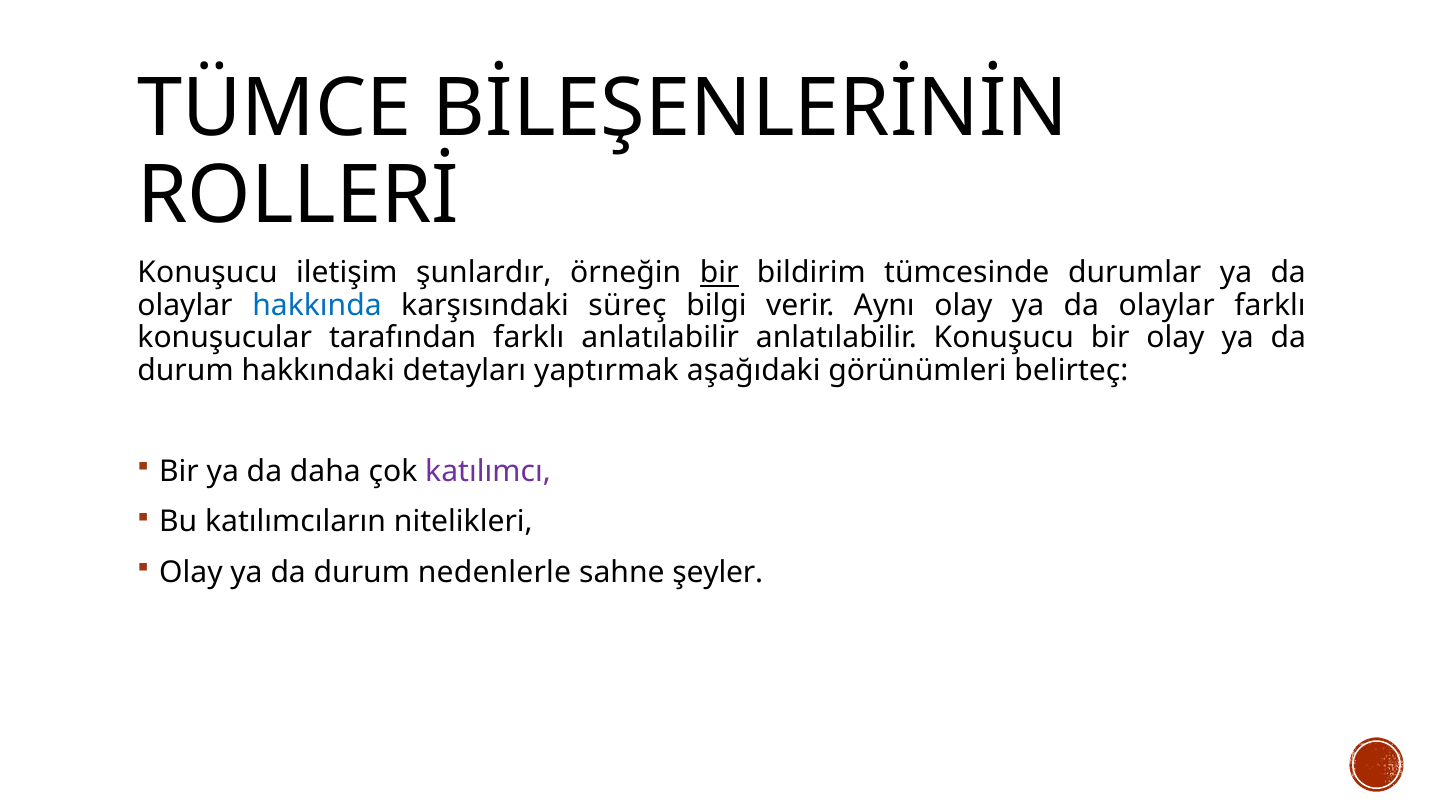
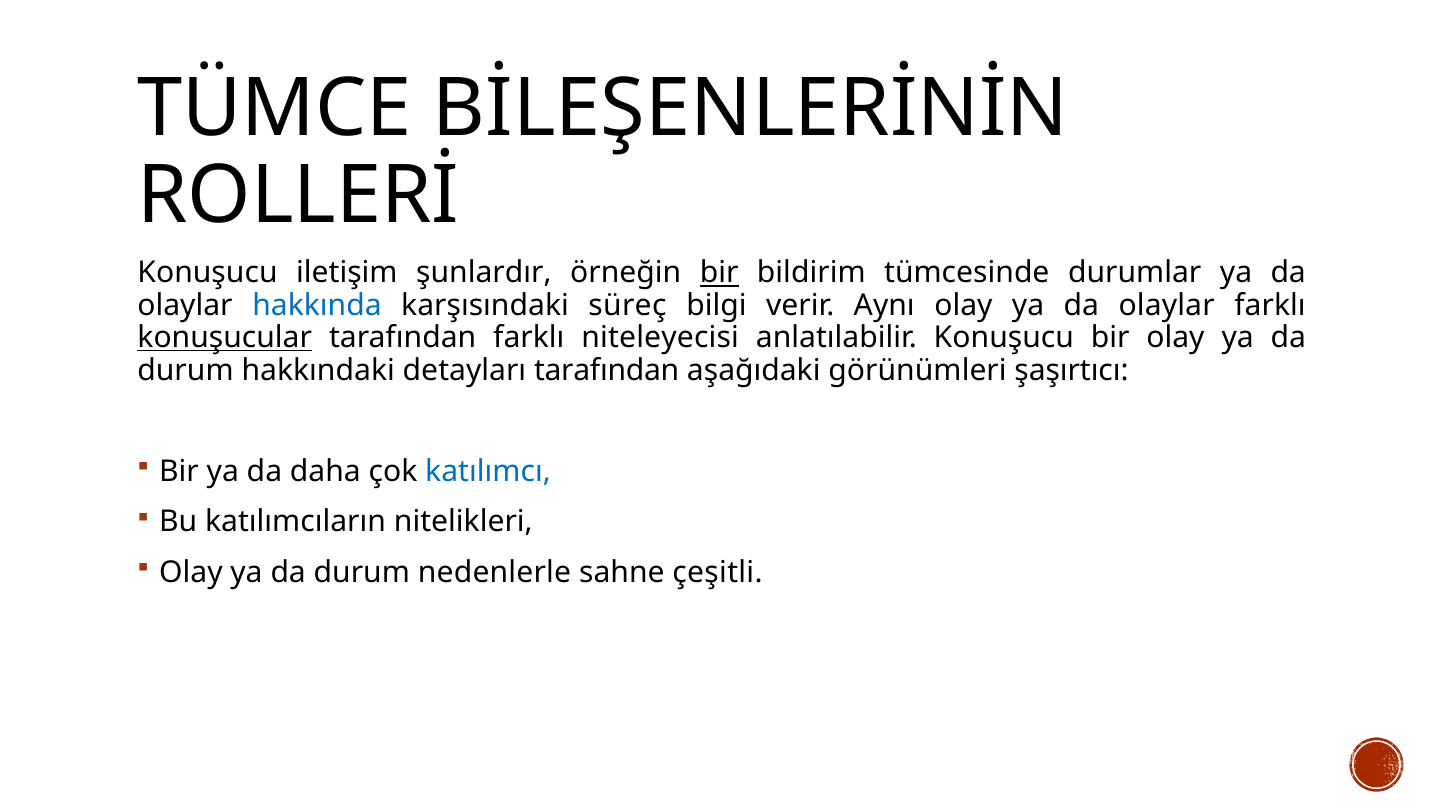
konuşucular underline: none -> present (225, 337)
farklı anlatılabilir: anlatılabilir -> niteleyecisi (660, 337)
detayları yaptırmak: yaptırmak -> tarafından (607, 370)
belirteç: belirteç -> şaşırtıcı (1072, 370)
katılımcı colour: purple -> blue (488, 471)
şeyler: şeyler -> çeşitli (718, 572)
